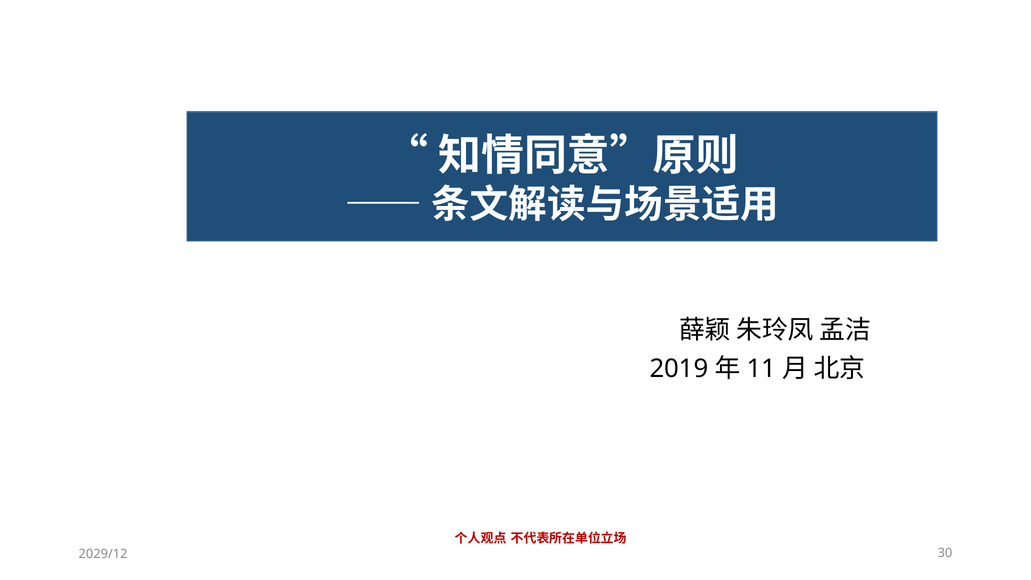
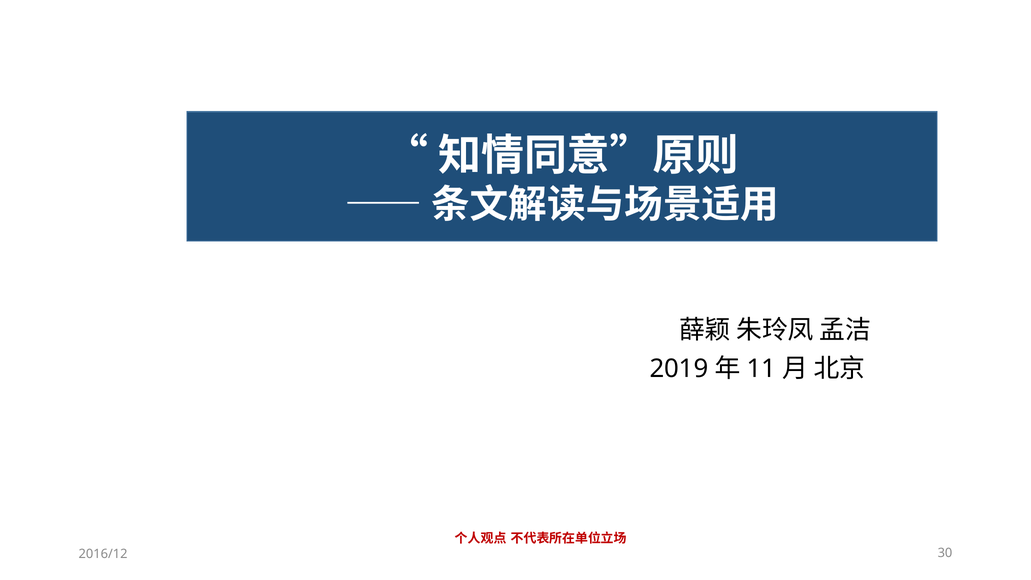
2029/12: 2029/12 -> 2016/12 (103, 554)
